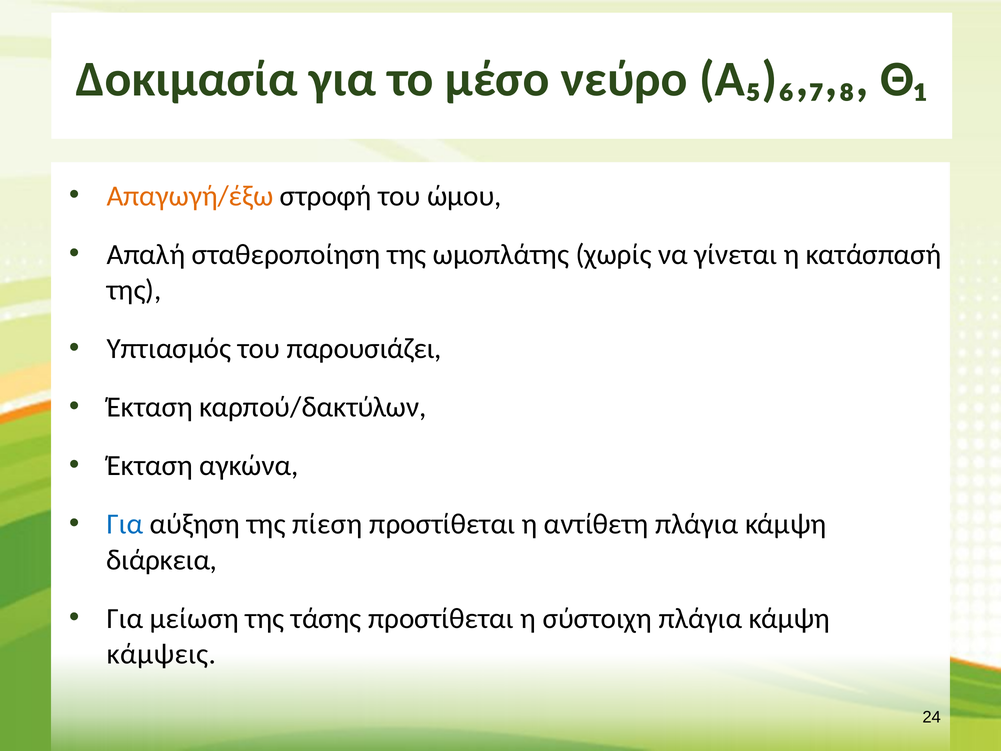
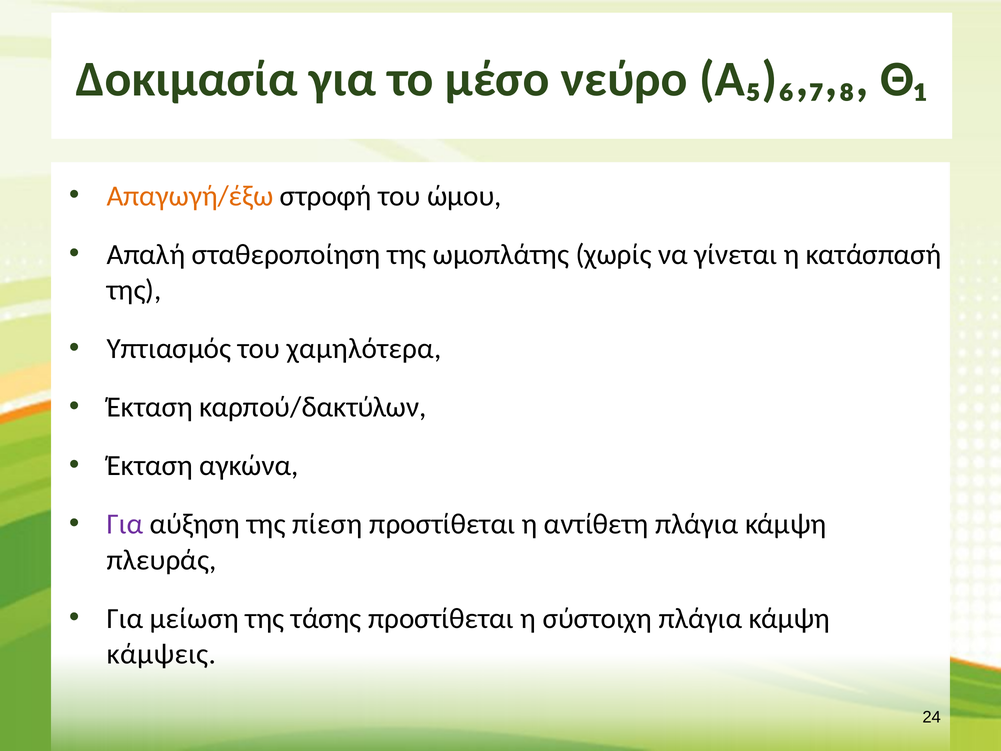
παρουσιάζει: παρουσιάζει -> χαμηλότερα (364, 349)
Για colour: blue -> purple (125, 524)
διάρκεια: διάρκεια -> πλευράς (162, 560)
